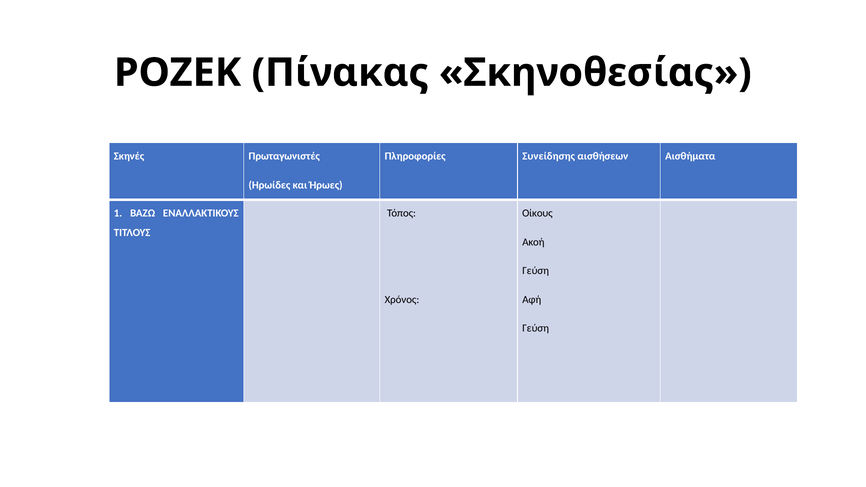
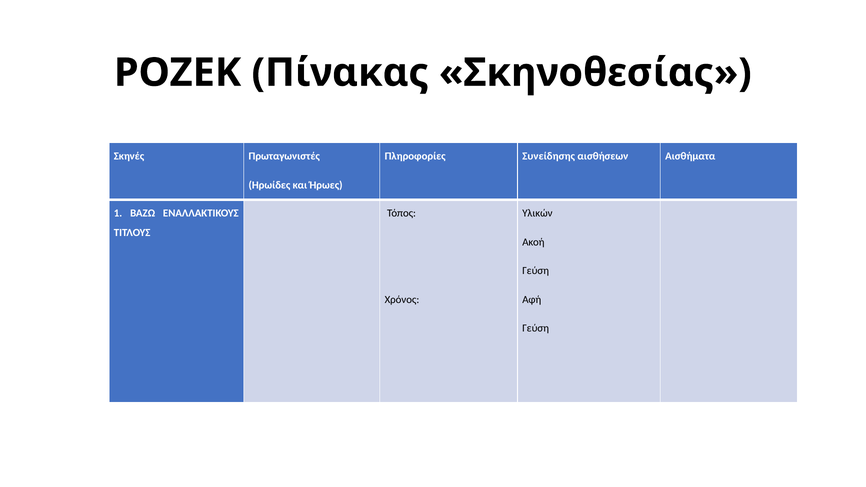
Οίκους: Οίκους -> Υλικών (537, 213)
